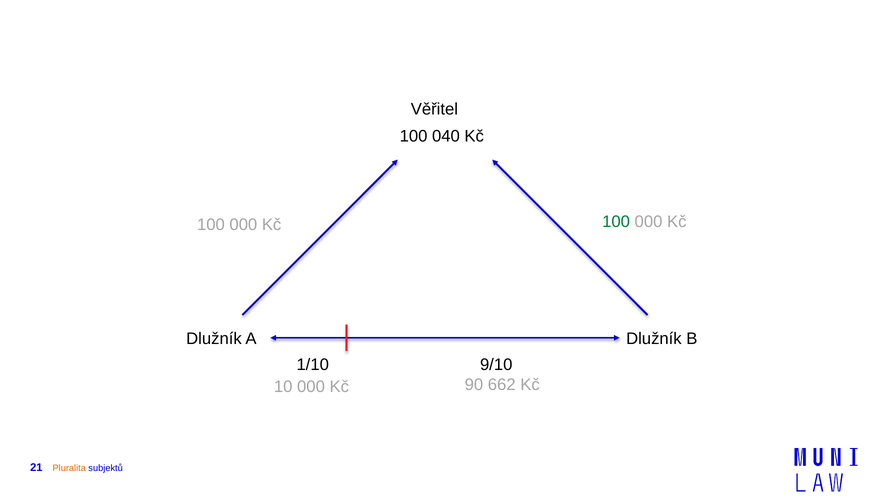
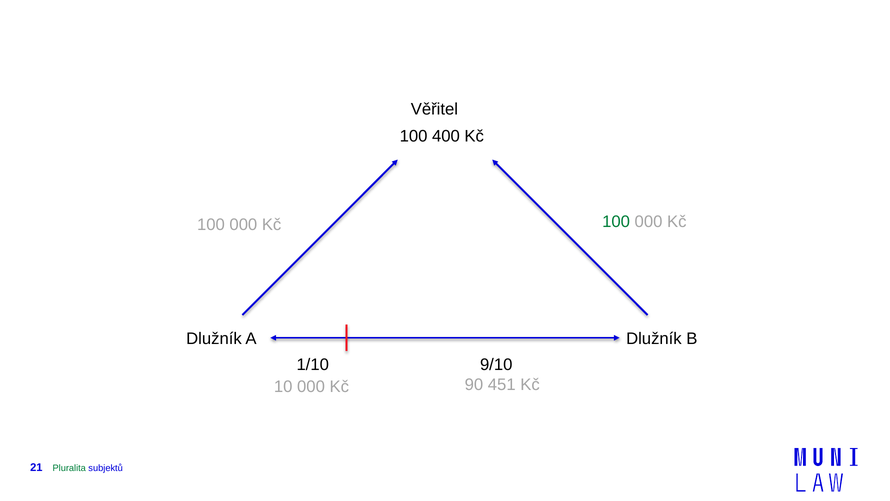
040: 040 -> 400 (446, 136)
662: 662 -> 451 (502, 385)
Pluralita colour: orange -> green (69, 468)
